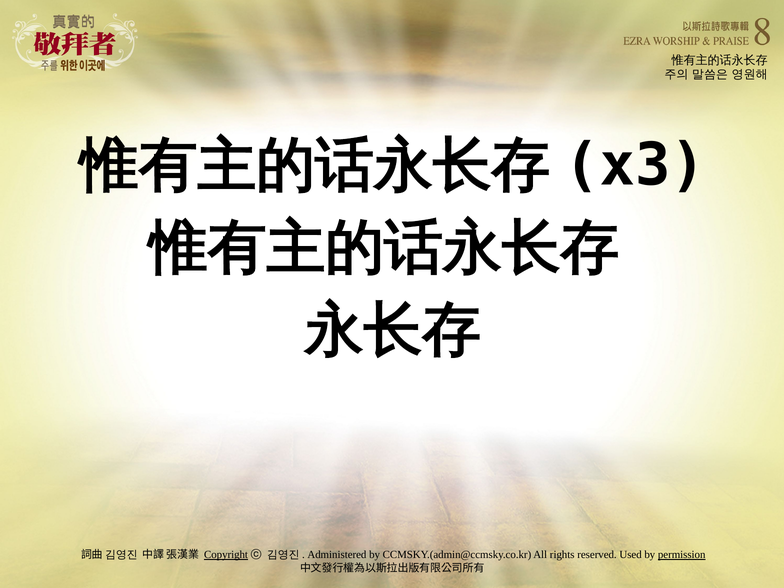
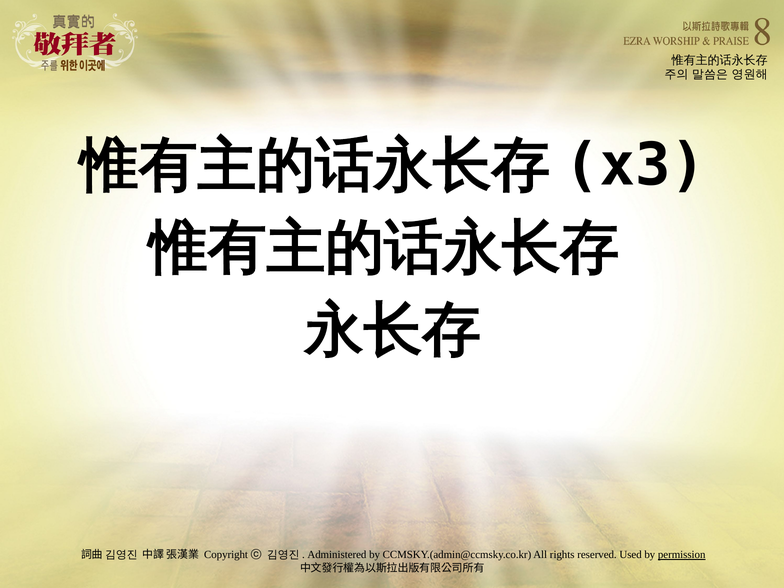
Copyright underline: present -> none (226, 555)
